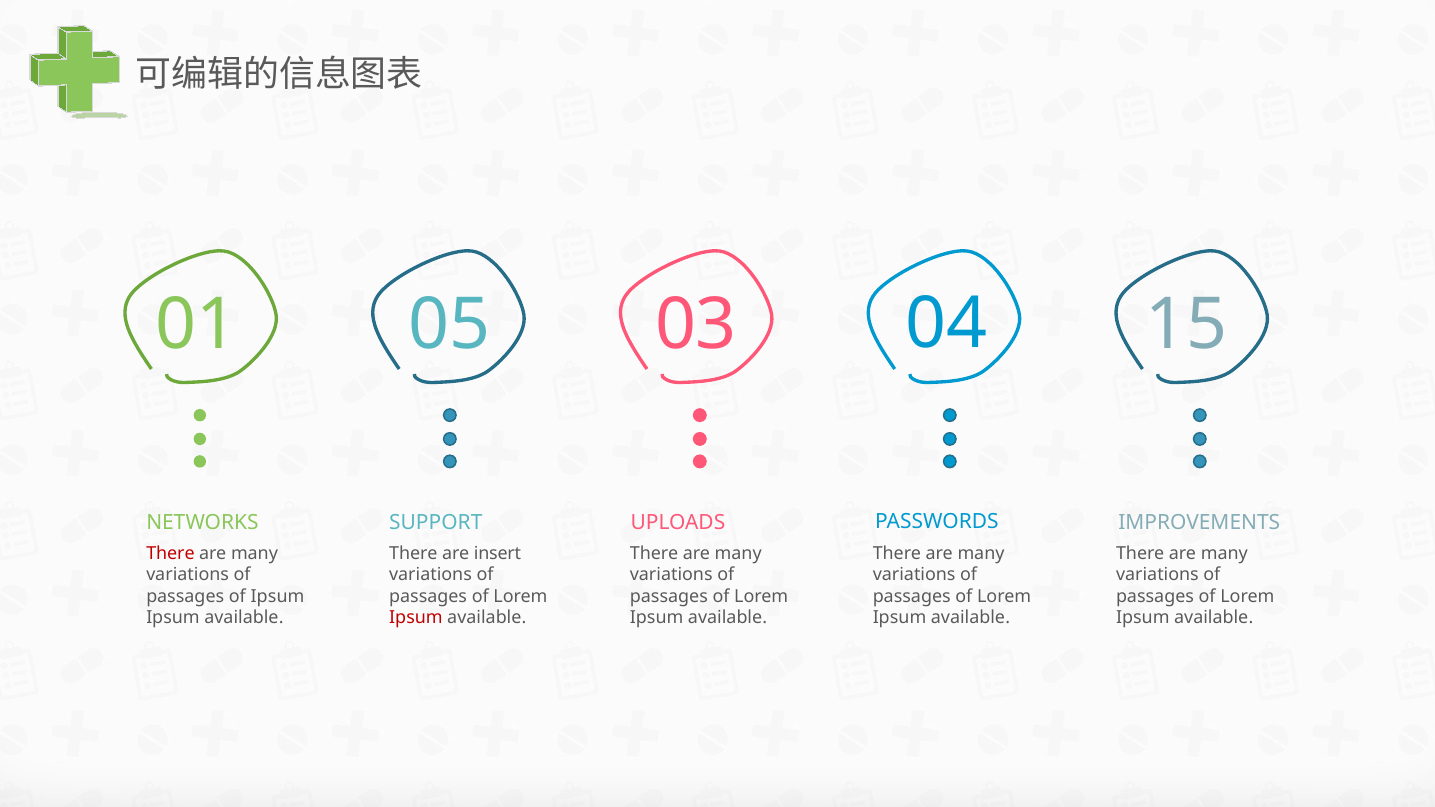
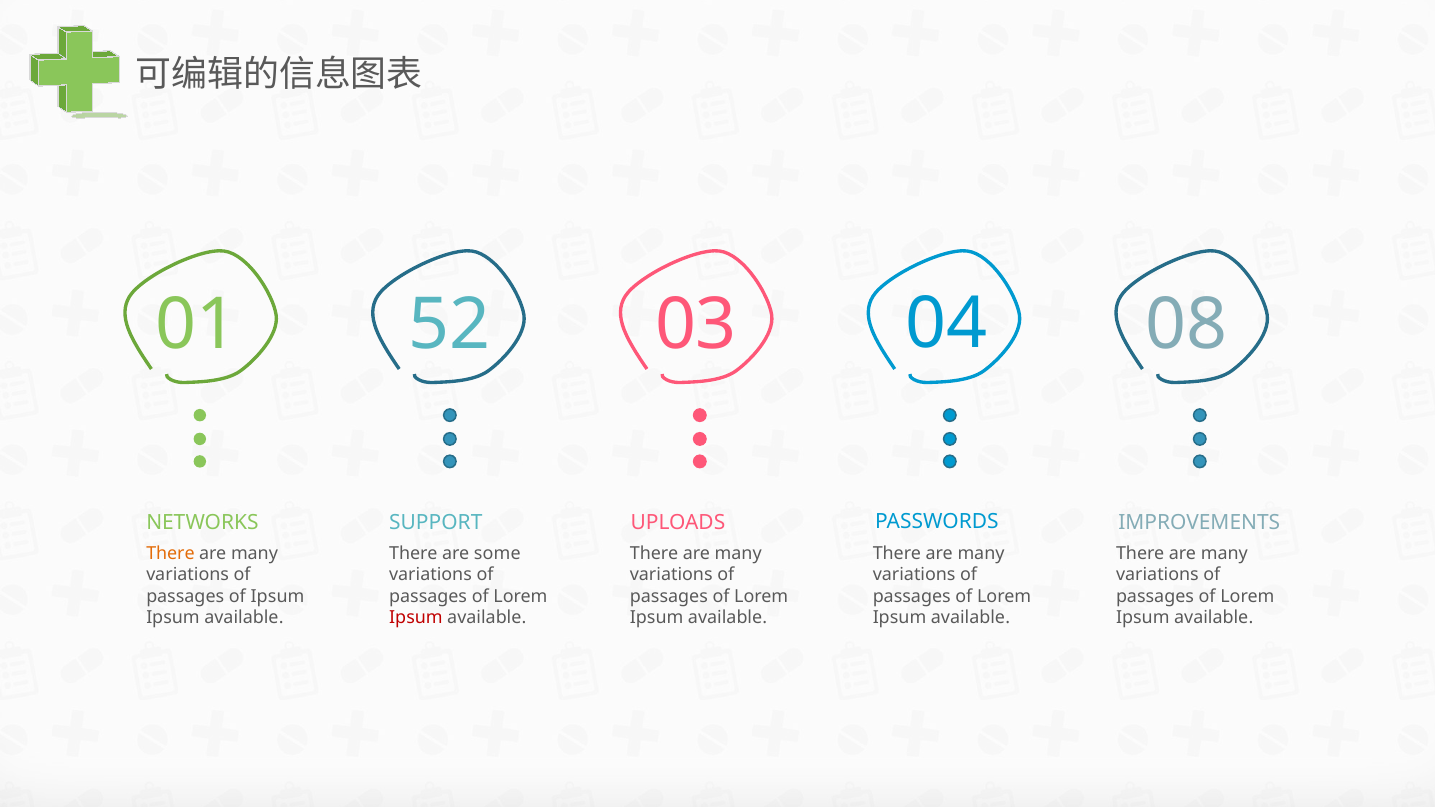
05: 05 -> 52 (450, 325)
15: 15 -> 08 (1187, 325)
There colour: red -> orange (170, 553)
insert: insert -> some (497, 553)
